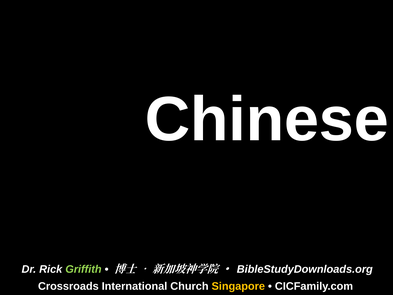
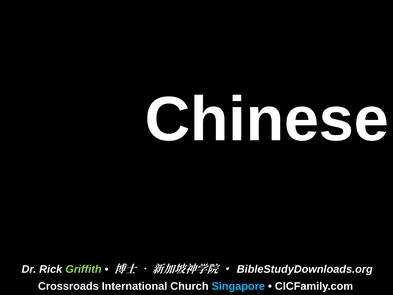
Singapore colour: yellow -> light blue (238, 286)
